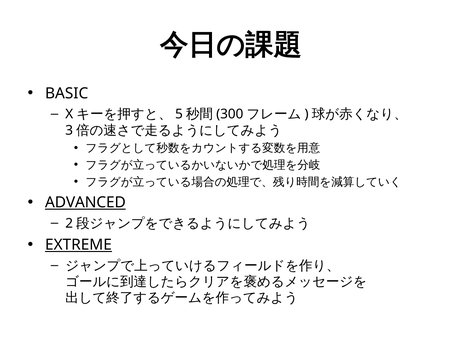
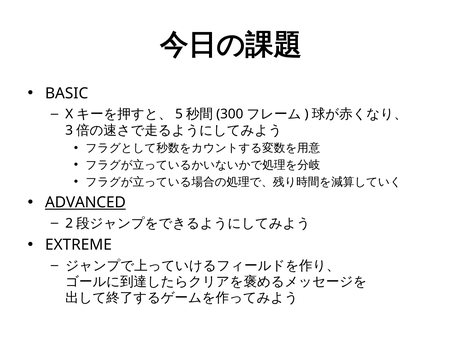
EXTREME underline: present -> none (78, 245)
